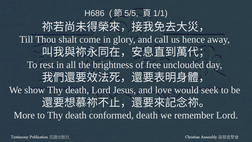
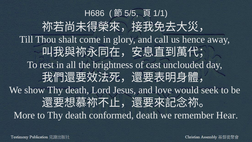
free: free -> cast (153, 65)
remember Lord: Lord -> Hear (227, 115)
